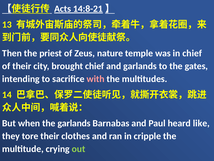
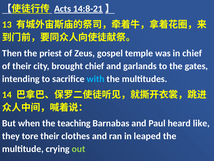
nature: nature -> gospel (110, 53)
with colour: pink -> light blue (96, 79)
the garlands: garlands -> teaching (74, 123)
cripple: cripple -> leaped (147, 136)
